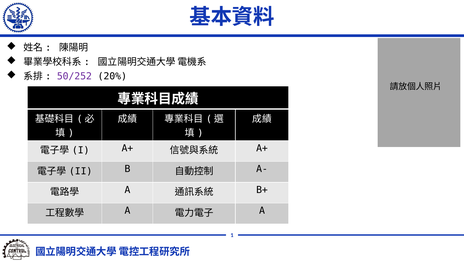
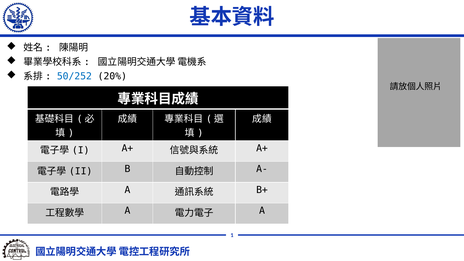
50/252 colour: purple -> blue (74, 76)
